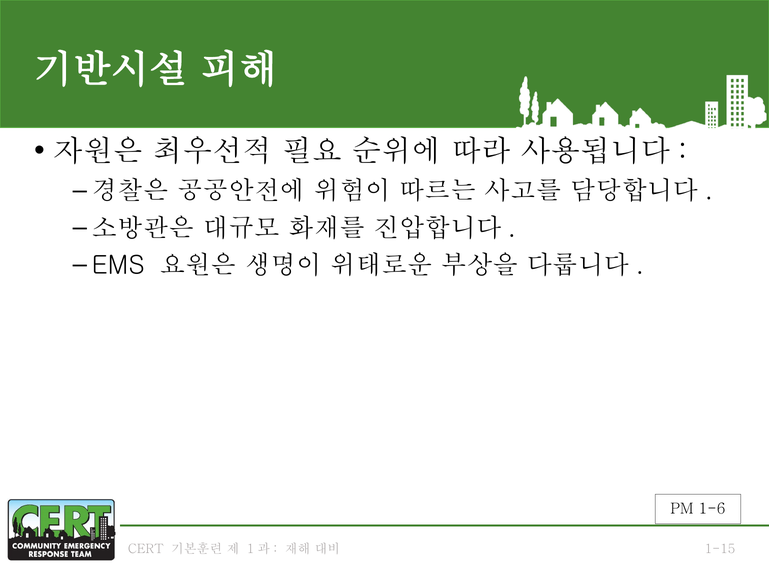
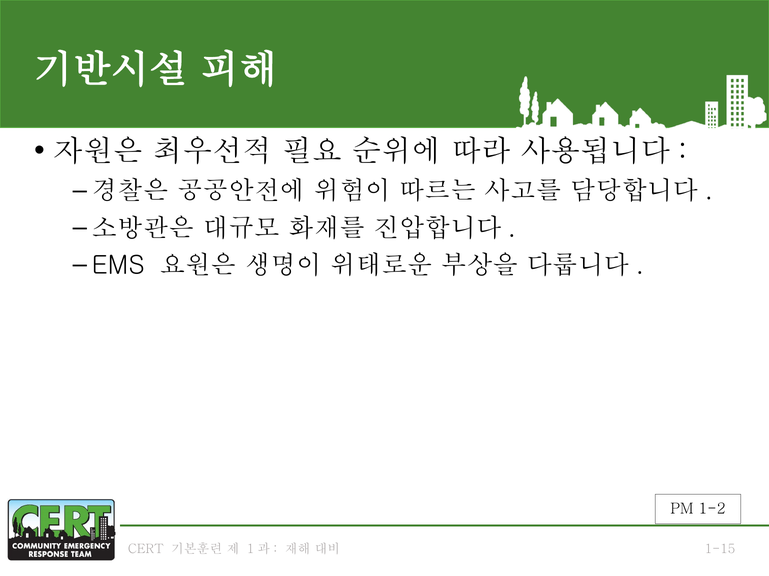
1-6: 1-6 -> 1-2 (712, 510)
